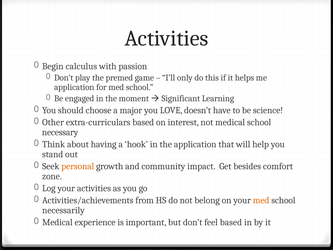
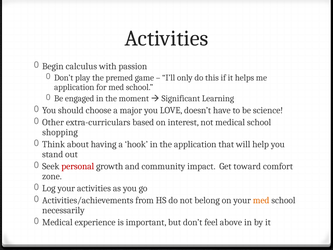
necessary: necessary -> shopping (60, 132)
personal colour: orange -> red (78, 166)
besides: besides -> toward (247, 166)
feel based: based -> above (231, 222)
